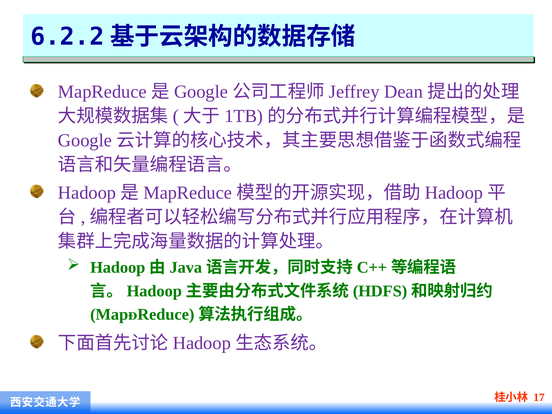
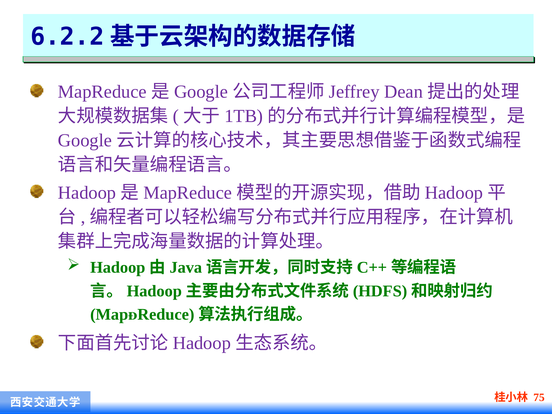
17: 17 -> 75 (539, 398)
